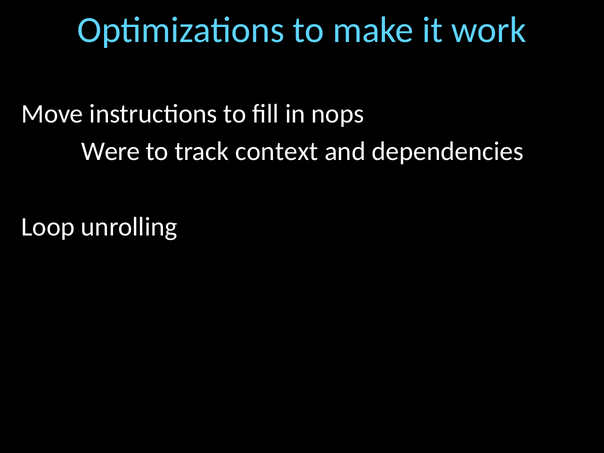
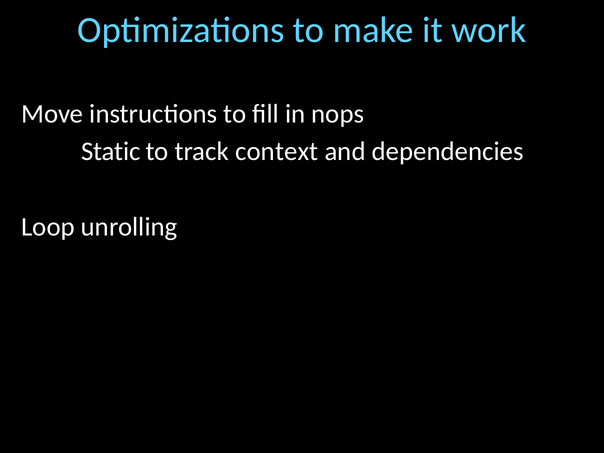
Were: Were -> Static (111, 152)
